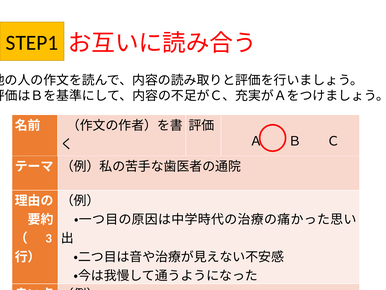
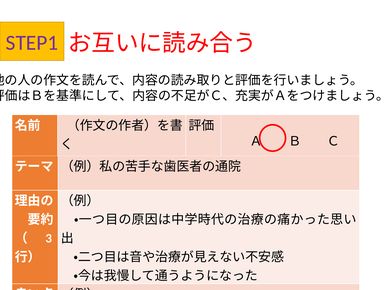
STEP1 colour: black -> purple (32, 43)
